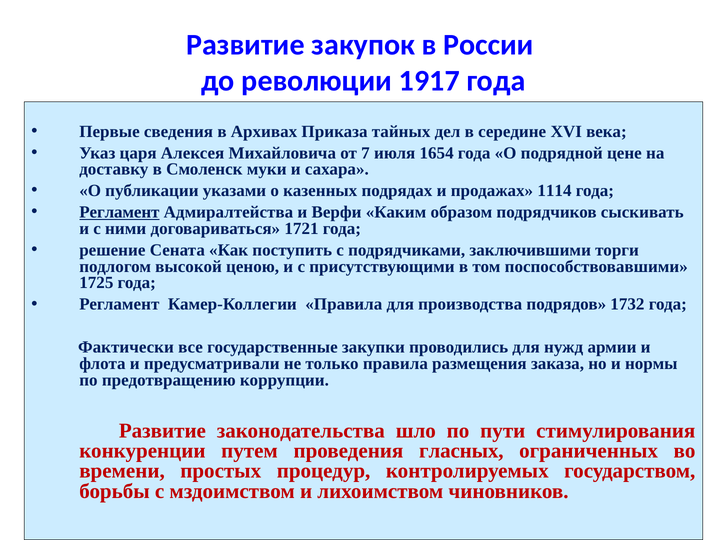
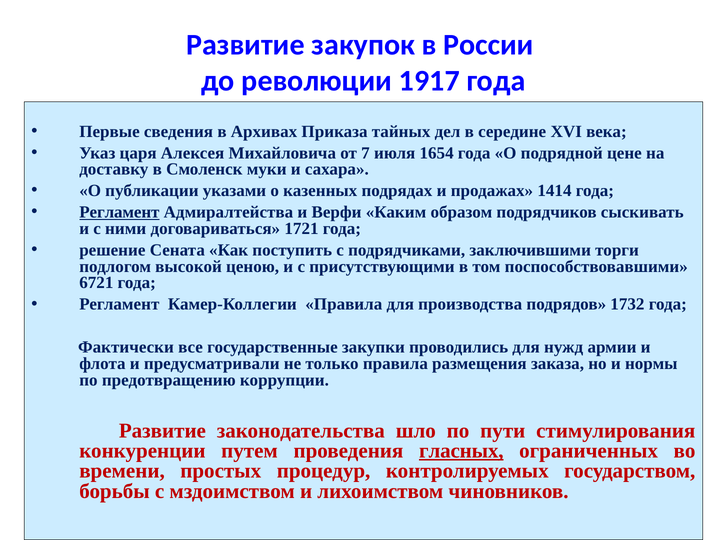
1114: 1114 -> 1414 (554, 191)
1725: 1725 -> 6721 (96, 283)
гласных underline: none -> present (461, 451)
